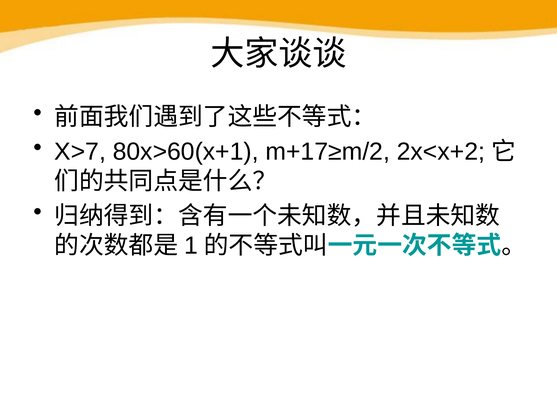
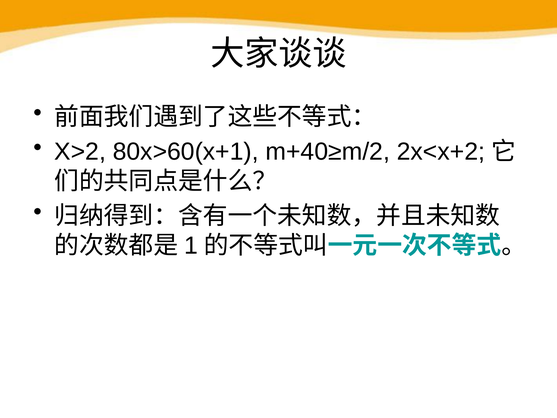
X>7: X>7 -> X>2 (80, 152)
m+17≥m/2: m+17≥m/2 -> m+40≥m/2 (328, 152)
